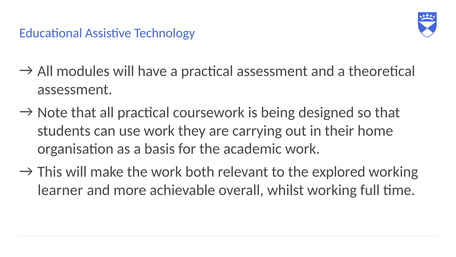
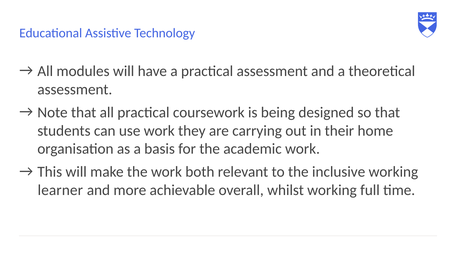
explored: explored -> inclusive (339, 172)
